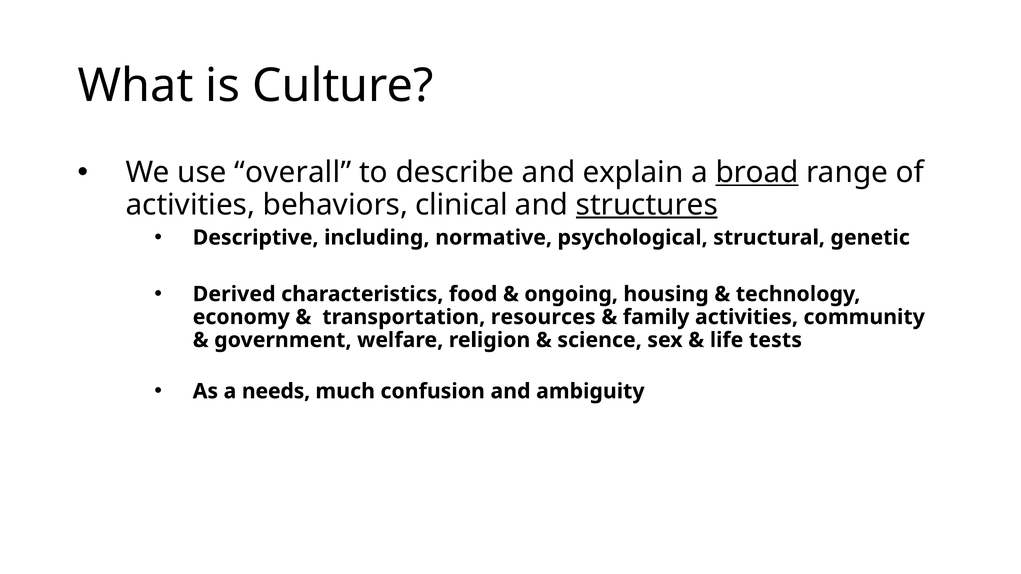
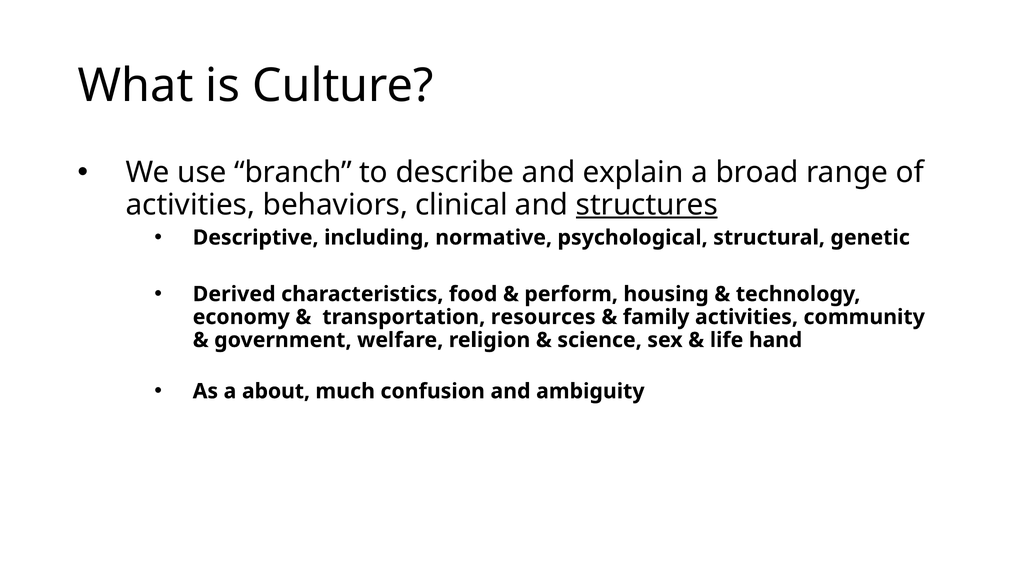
overall: overall -> branch (293, 173)
broad underline: present -> none (757, 173)
ongoing: ongoing -> perform (571, 294)
tests: tests -> hand (776, 340)
needs: needs -> about (276, 391)
